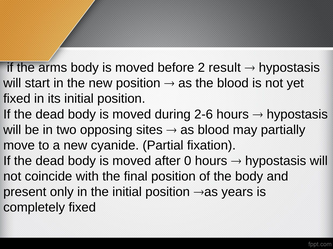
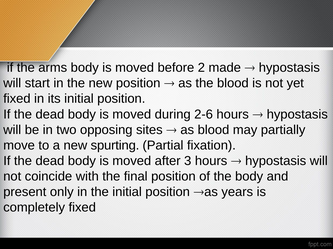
result: result -> made (225, 68)
cyanide: cyanide -> spurting (115, 146)
0: 0 -> 3 (188, 161)
